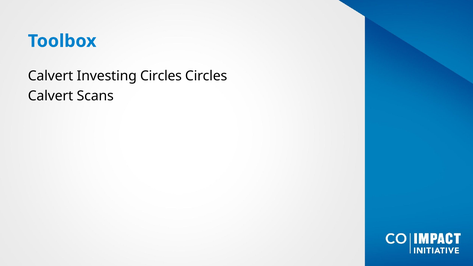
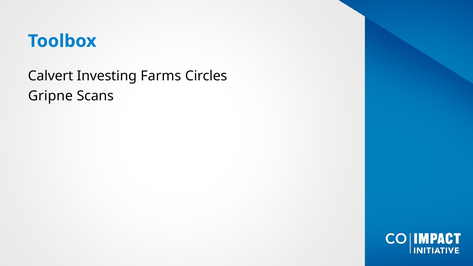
Investing Circles: Circles -> Farms (161, 76)
Calvert: Calvert -> Gripne (50, 96)
